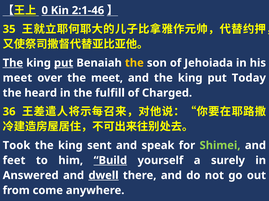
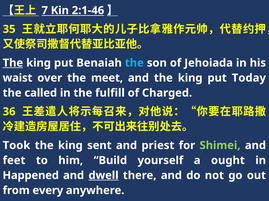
0: 0 -> 7 (45, 10)
put underline: present -> none (64, 63)
the colour: yellow -> light blue (134, 63)
meet: meet -> waist (18, 78)
heard: heard -> called (41, 93)
speak: speak -> priest (158, 146)
Build underline: present -> none (110, 161)
surely: surely -> ought (228, 161)
Answered: Answered -> Happened (31, 176)
come: come -> every (48, 191)
